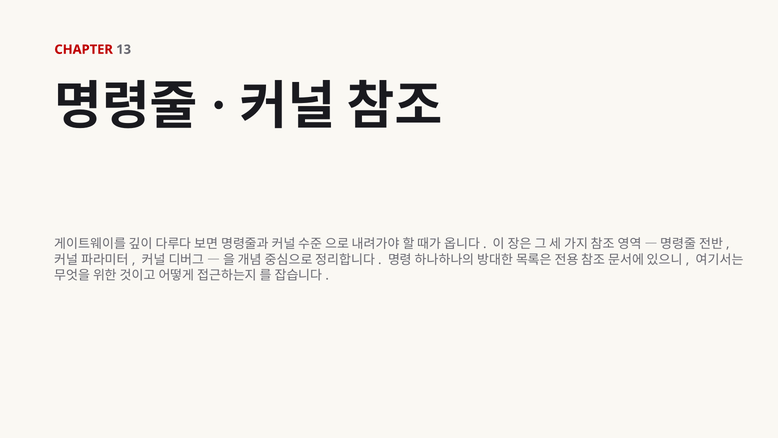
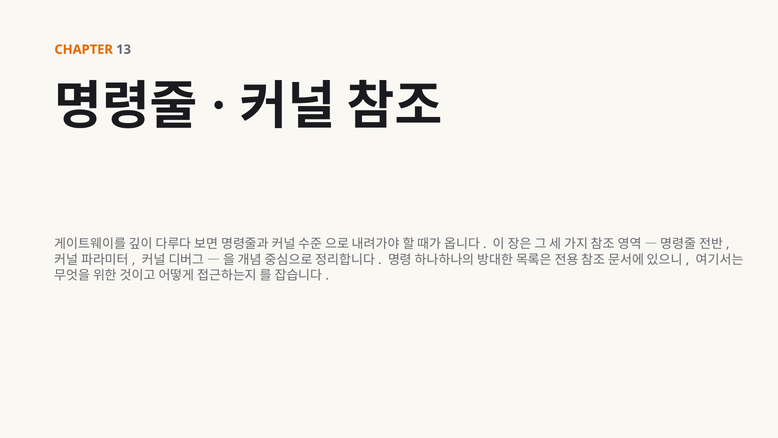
CHAPTER colour: red -> orange (84, 49)
